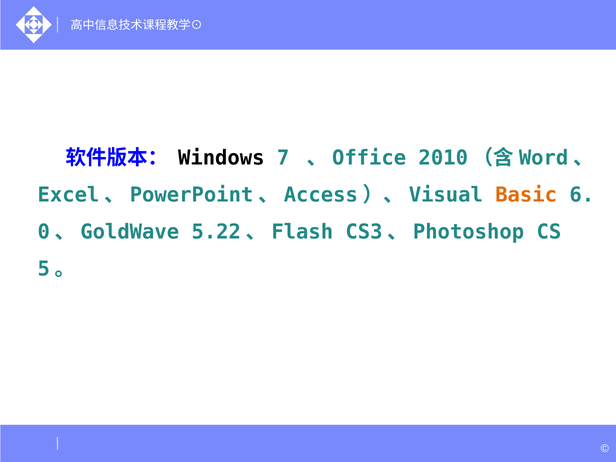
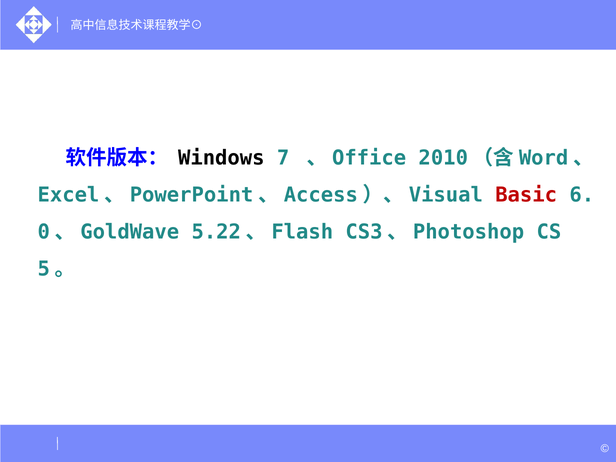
Basic colour: orange -> red (526, 195)
